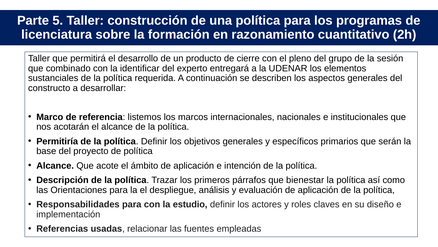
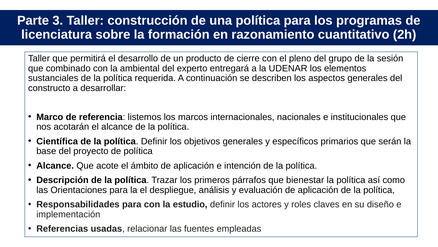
5: 5 -> 3 (58, 21)
identificar: identificar -> ambiental (140, 68)
Permitiría: Permitiría -> Científica (57, 141)
